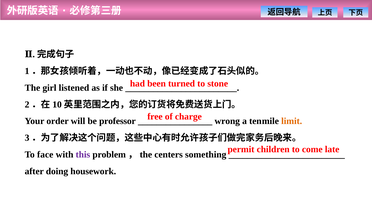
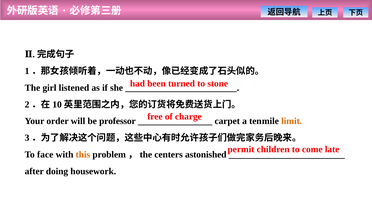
wrong: wrong -> carpet (227, 121)
this colour: purple -> orange (83, 155)
something: something -> astonished (206, 155)
